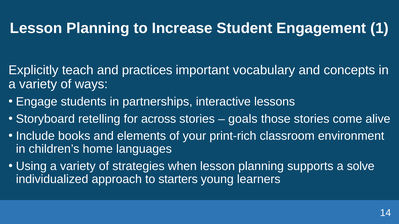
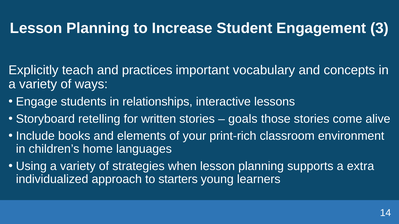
1: 1 -> 3 (379, 28)
partnerships: partnerships -> relationships (158, 102)
across: across -> written (159, 119)
solve: solve -> extra (361, 166)
